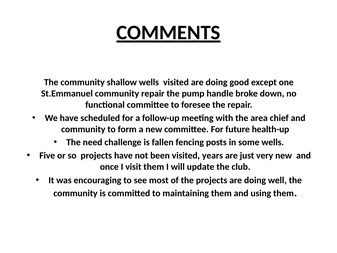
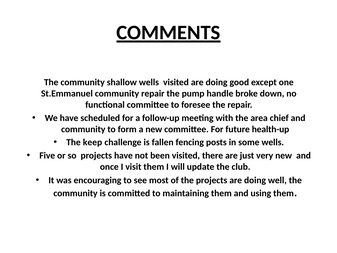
need: need -> keep (93, 142)
years: years -> there (213, 155)
